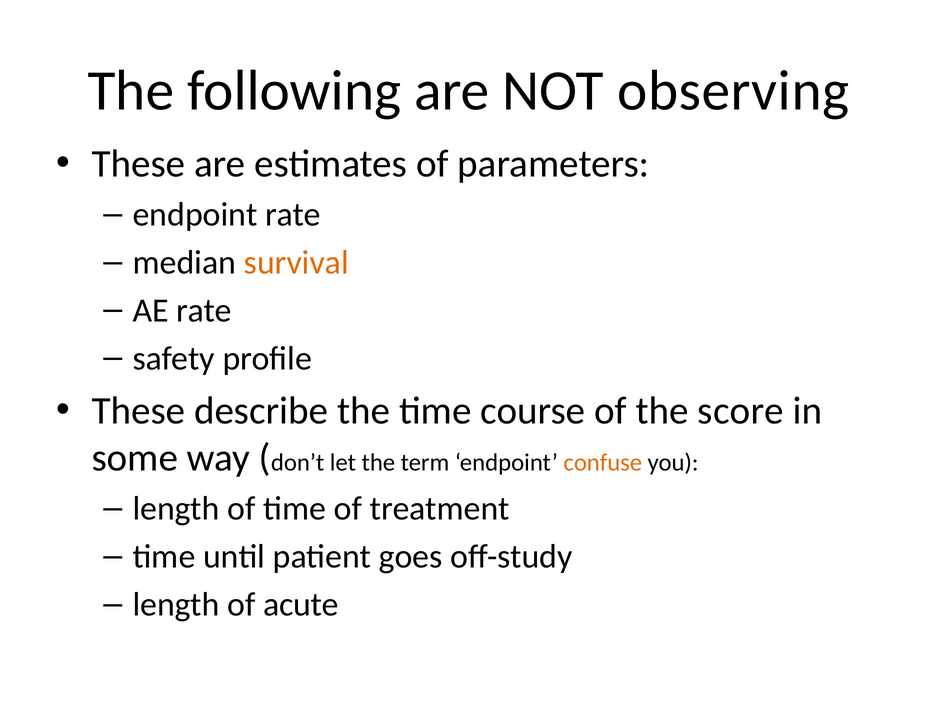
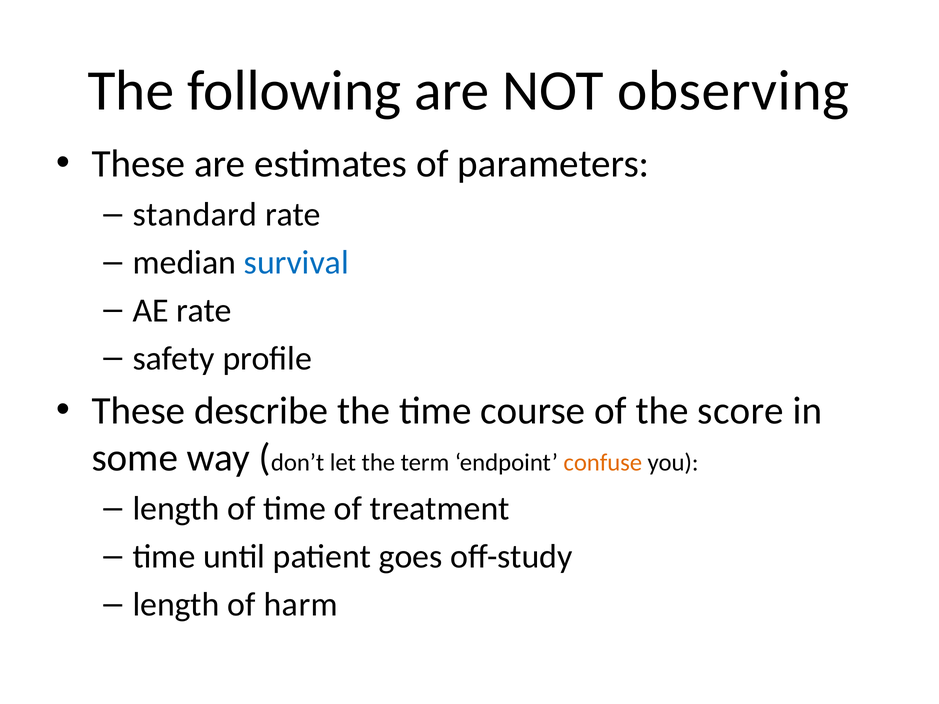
endpoint: endpoint -> standard (195, 215)
survival colour: orange -> blue (296, 263)
acute: acute -> harm (301, 605)
